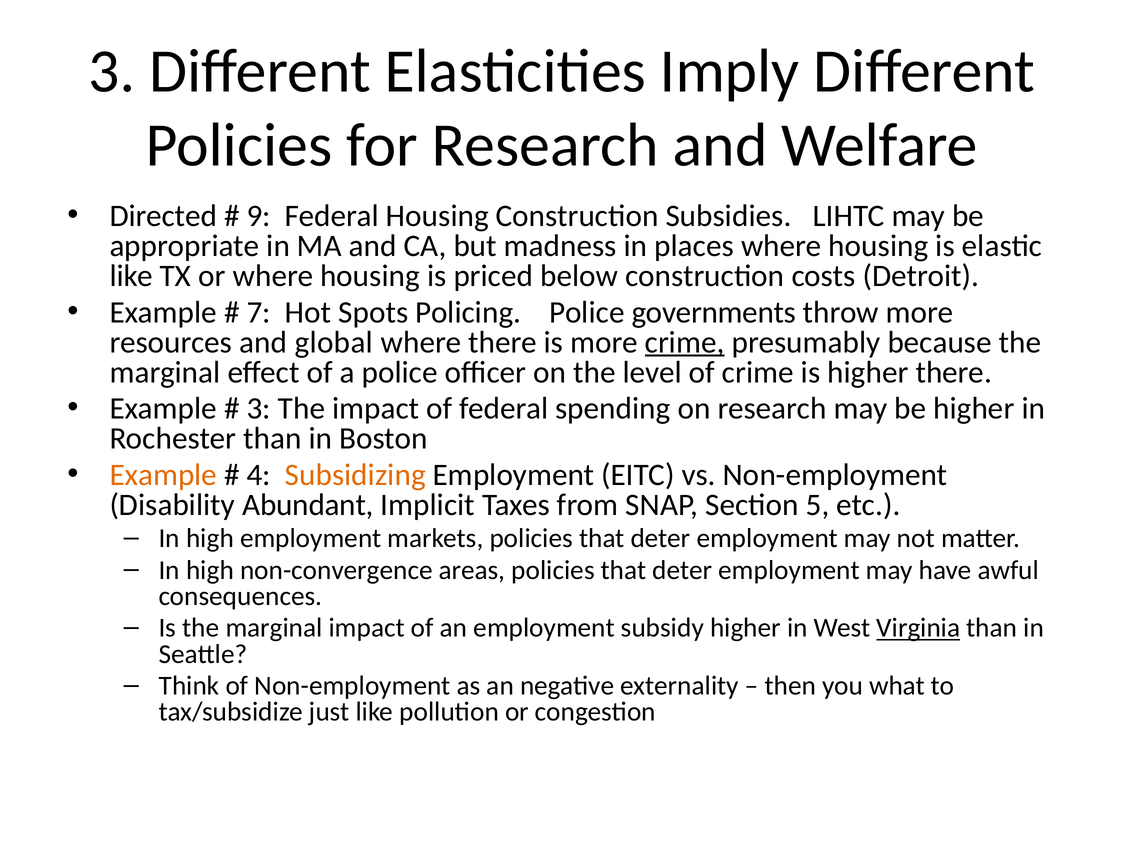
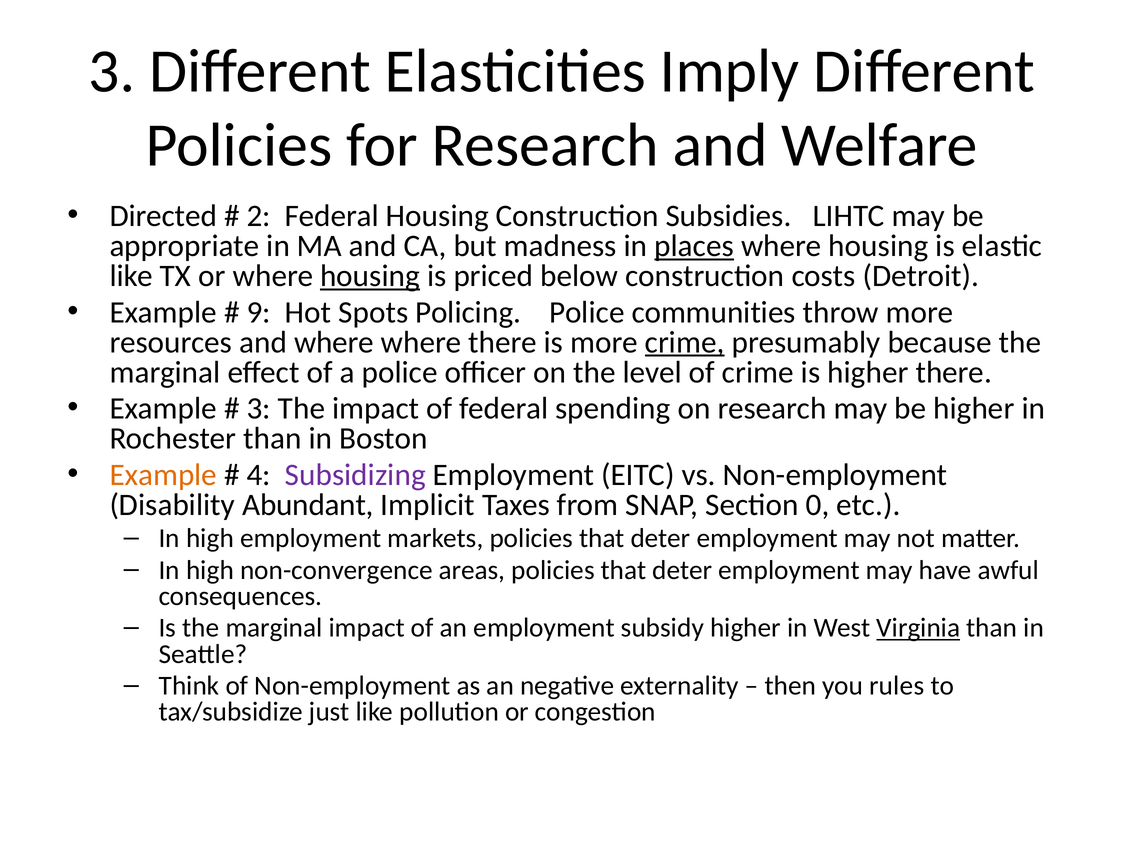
9: 9 -> 2 (259, 216)
places underline: none -> present (694, 246)
housing underline: none -> present (370, 276)
7: 7 -> 9 (259, 312)
governments: governments -> communities (714, 312)
and global: global -> where (334, 342)
Subsidizing colour: orange -> purple (355, 475)
5: 5 -> 0 (818, 505)
what: what -> rules (897, 686)
